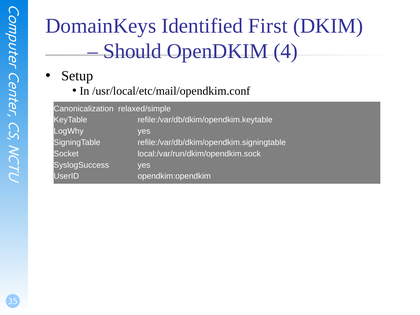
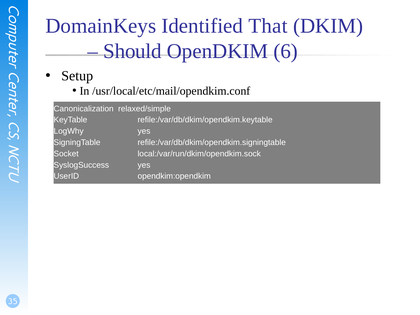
First: First -> That (268, 26)
4: 4 -> 6 (286, 51)
